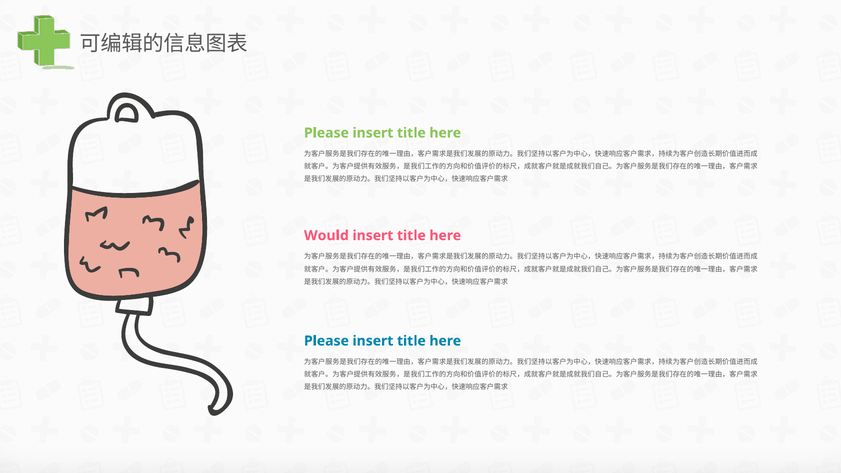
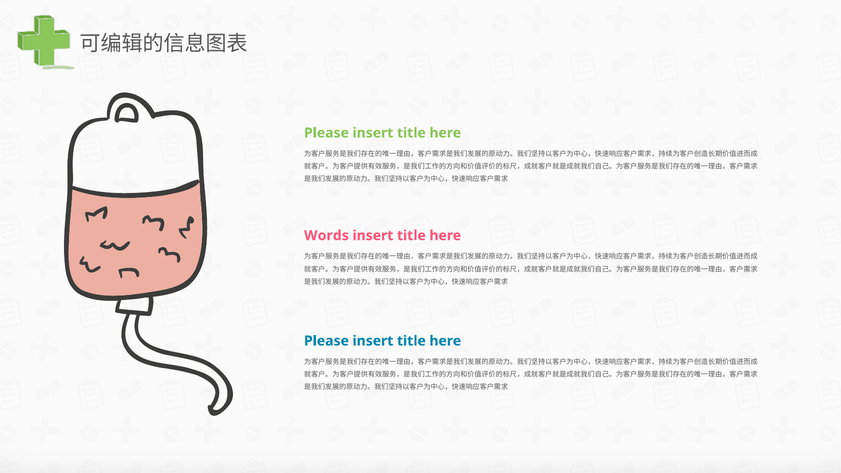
Would: Would -> Words (326, 236)
